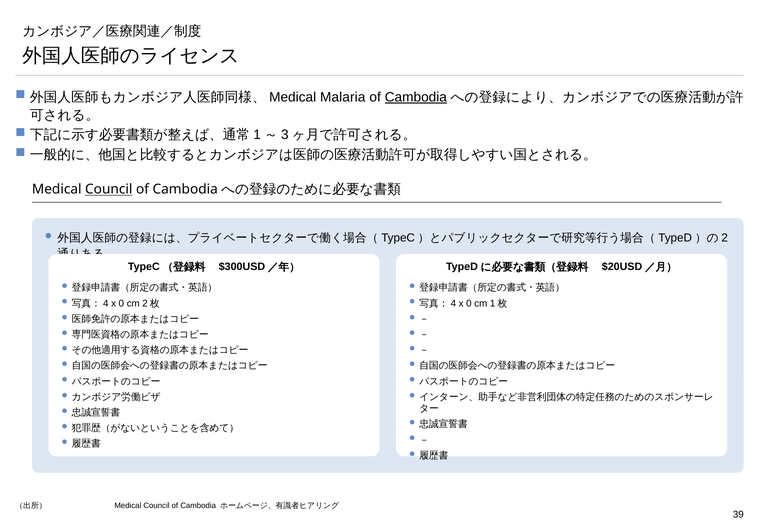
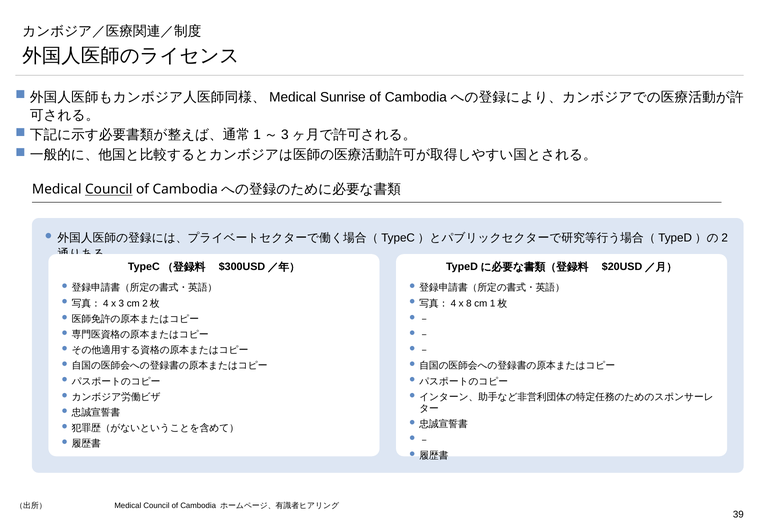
Malaria: Malaria -> Sunrise (343, 97)
Cambodia underline: present -> none (416, 97)
0: 0 -> 3 (121, 303)
0: 0 -> 8 (469, 303)
